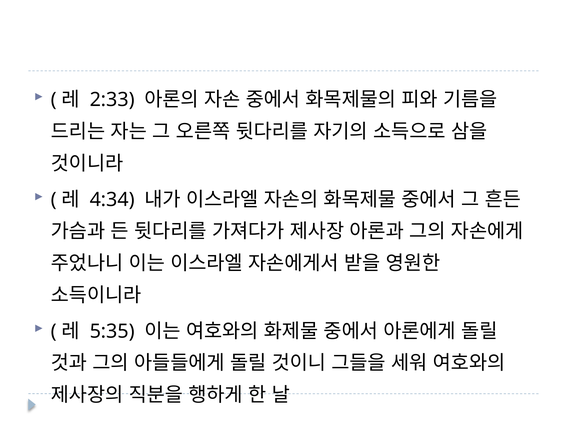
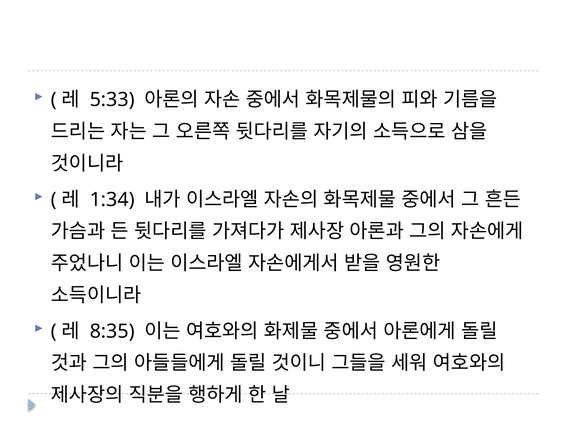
2:33: 2:33 -> 5:33 (112, 100)
4:34: 4:34 -> 1:34 (112, 200)
5:35: 5:35 -> 8:35 (112, 331)
